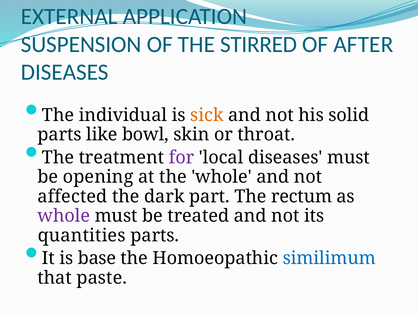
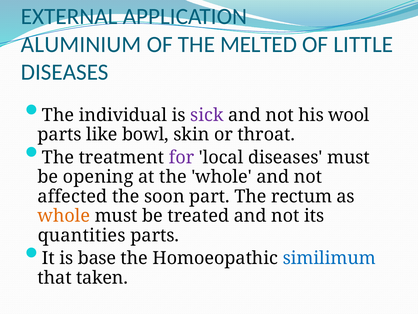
SUSPENSION: SUSPENSION -> ALUMINIUM (81, 44)
STIRRED: STIRRED -> MELTED (259, 44)
AFTER: AFTER -> LITTLE (363, 44)
sick colour: orange -> purple (207, 115)
solid: solid -> wool (349, 115)
dark: dark -> soon (164, 196)
whole colour: purple -> orange (64, 216)
paste: paste -> taken (102, 277)
